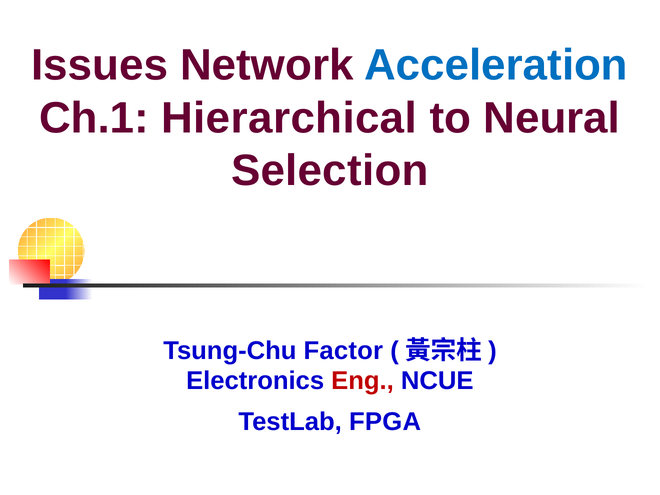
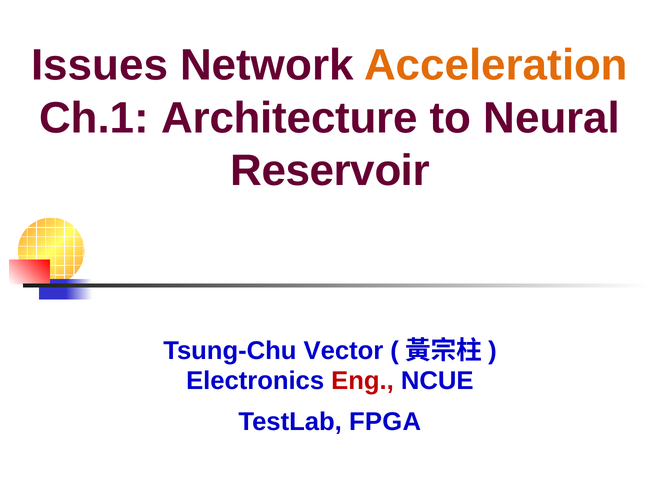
Acceleration colour: blue -> orange (496, 65)
Hierarchical: Hierarchical -> Architecture (289, 118)
Selection: Selection -> Reservoir (330, 171)
Factor: Factor -> Vector (343, 351)
